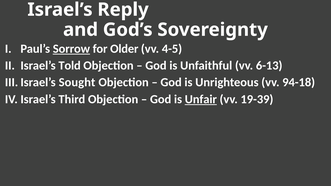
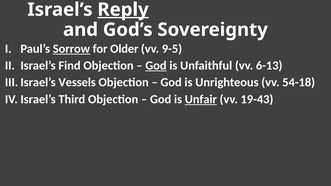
Reply underline: none -> present (123, 10)
4-5: 4-5 -> 9-5 (172, 49)
Told: Told -> Find (70, 66)
God underline: none -> present (156, 66)
Sought: Sought -> Vessels (77, 82)
94-18: 94-18 -> 54-18 (299, 82)
19-39: 19-39 -> 19-43 (257, 99)
